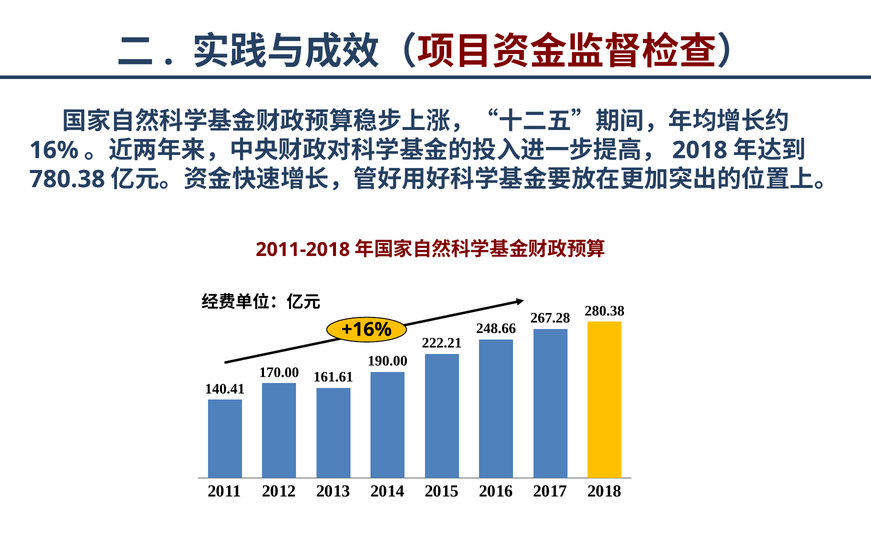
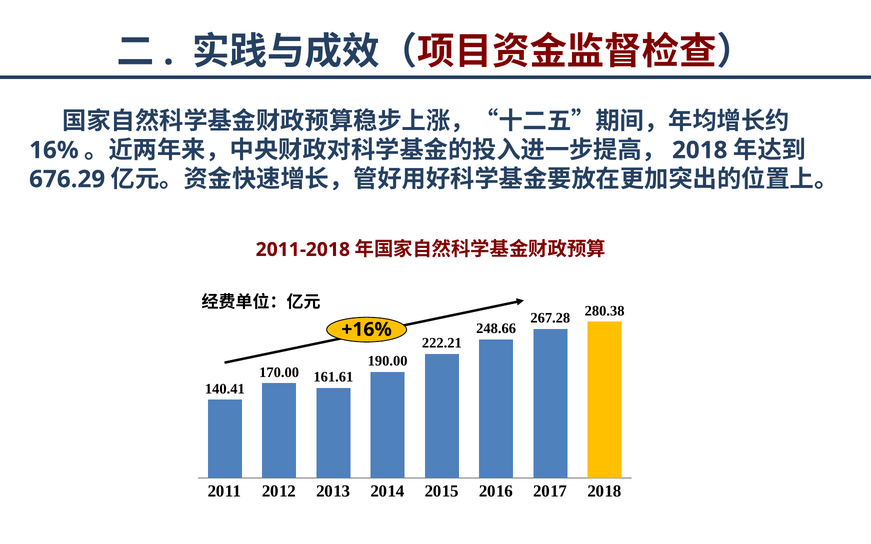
780.38: 780.38 -> 676.29 (67, 179)
